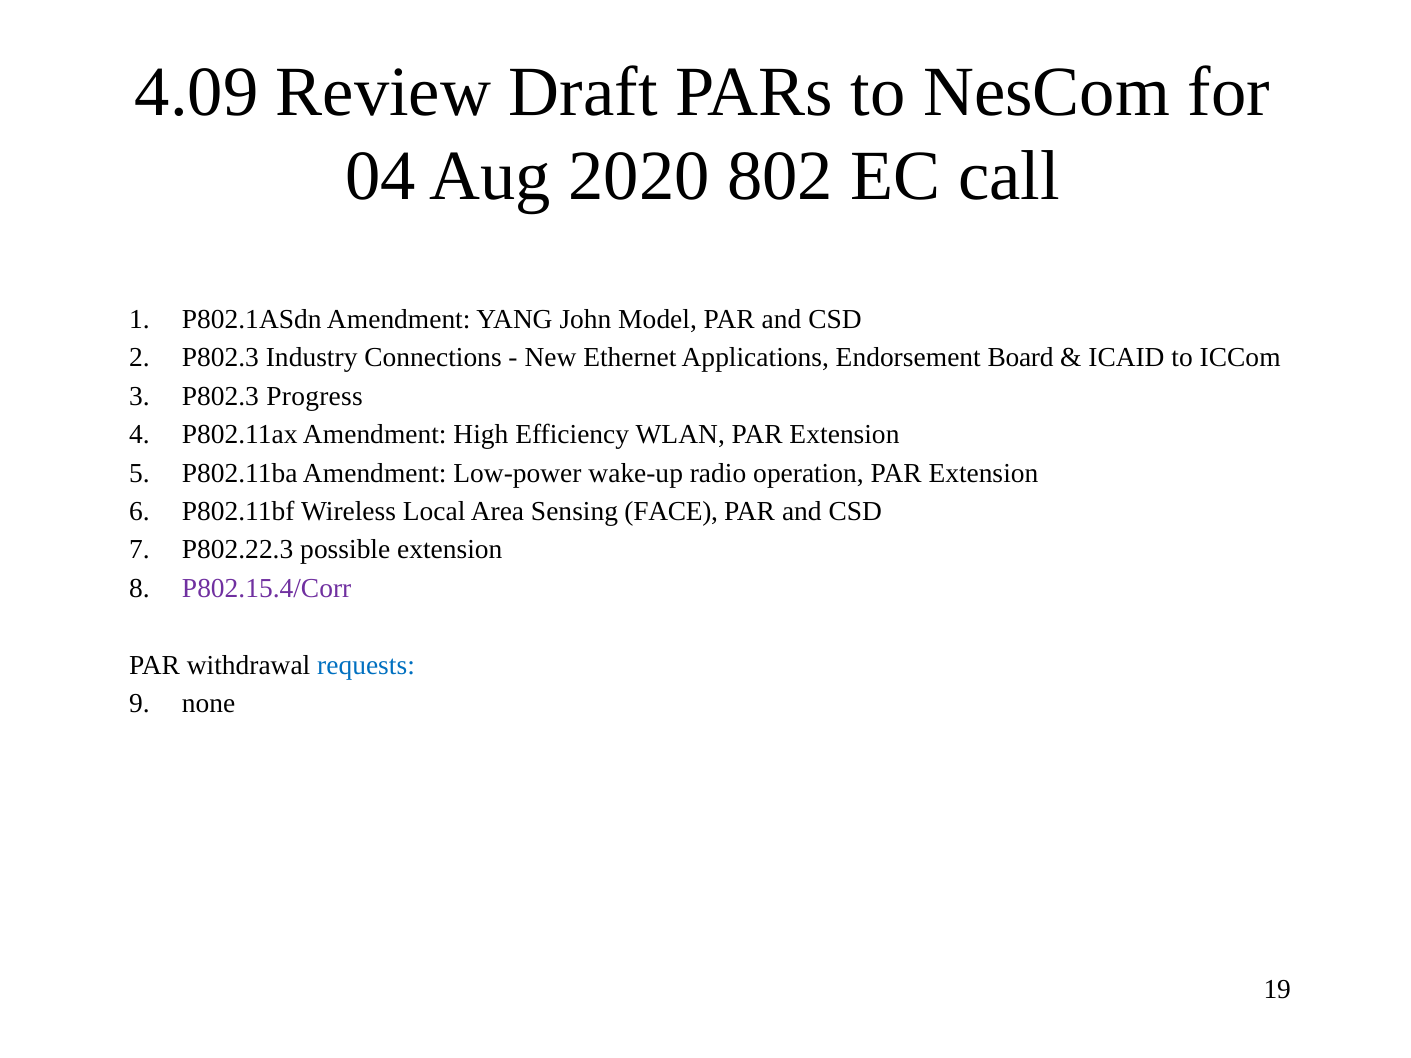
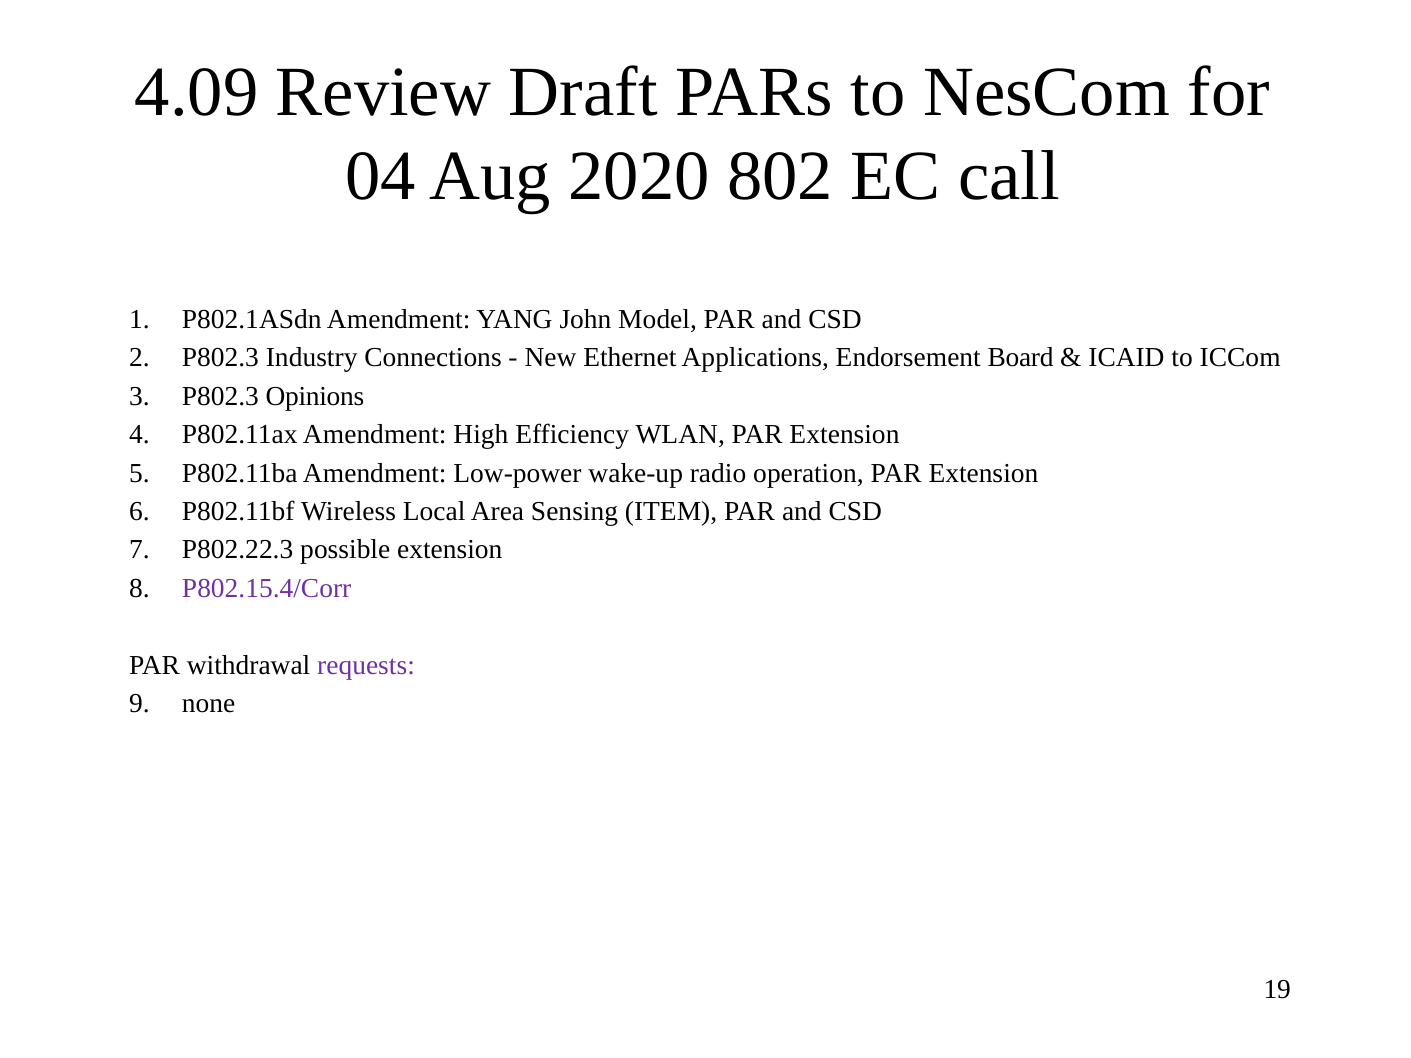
Progress: Progress -> Opinions (315, 396)
FACE: FACE -> ITEM (671, 512)
requests colour: blue -> purple (366, 665)
